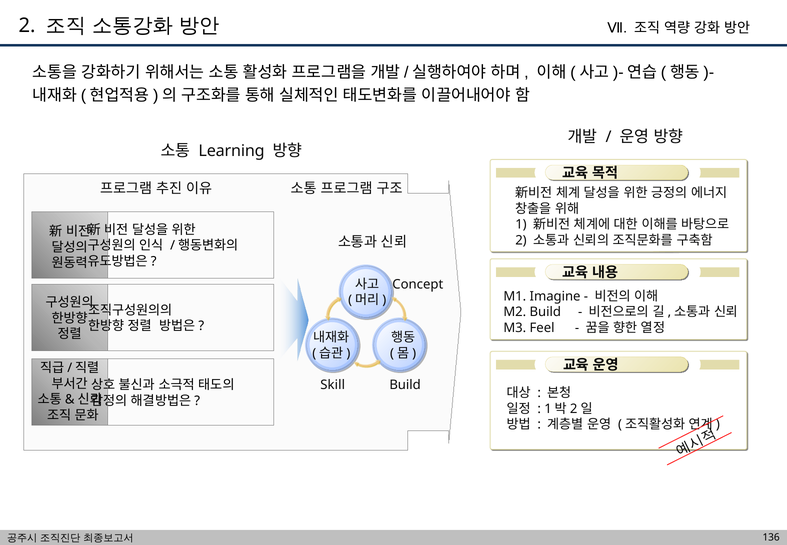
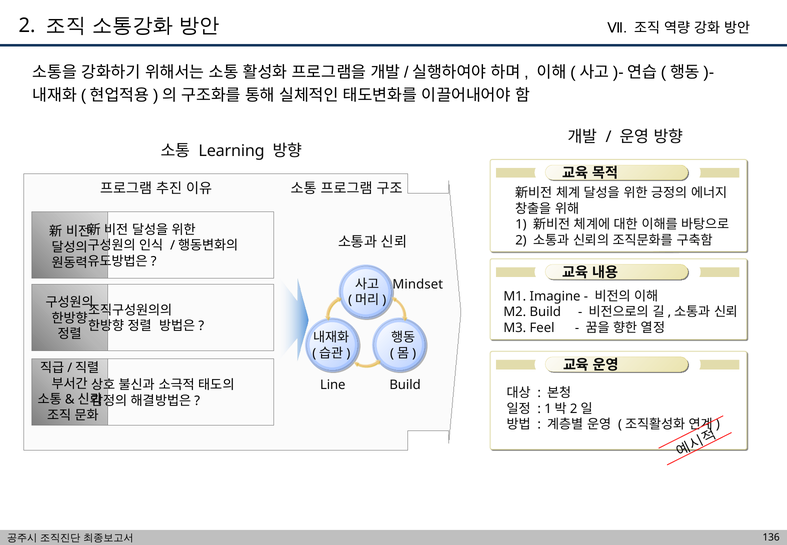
Concept: Concept -> Mindset (418, 284)
Skill: Skill -> Line (333, 385)
